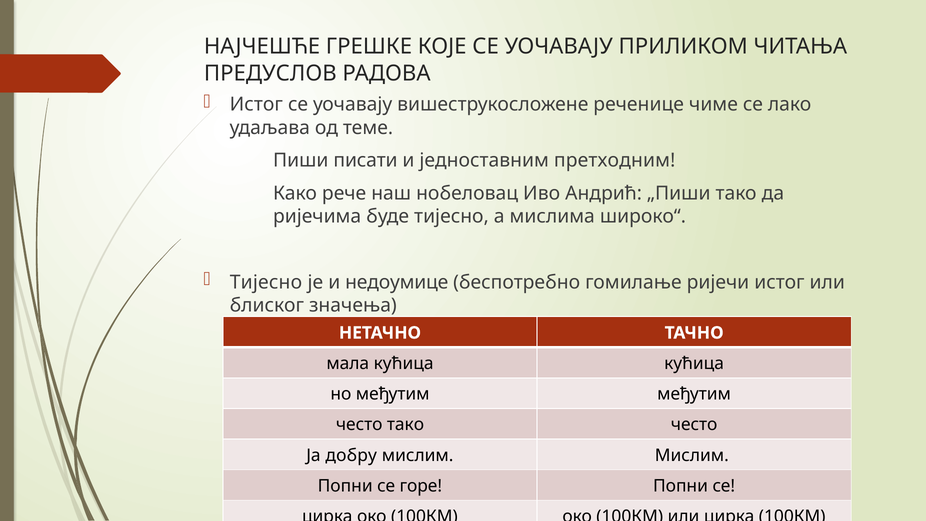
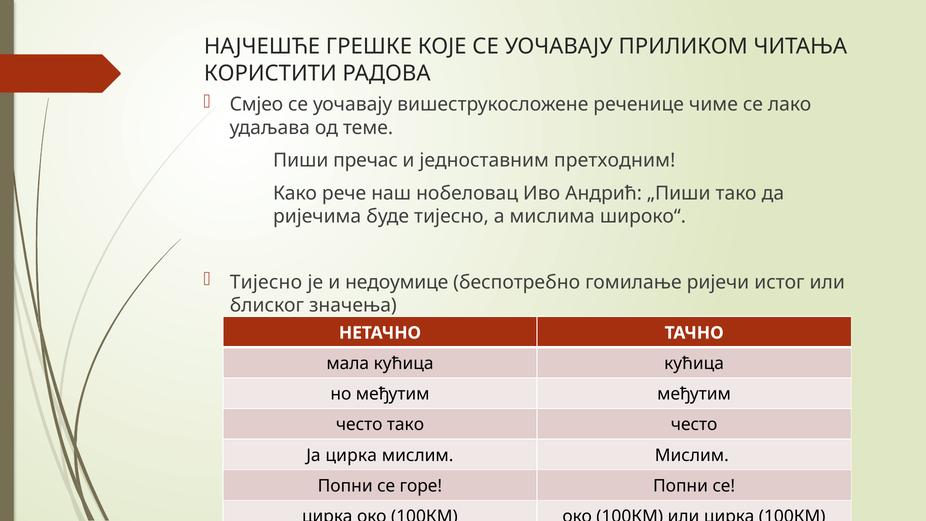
ПРЕДУСЛОВ: ПРЕДУСЛОВ -> КОРИСТИТИ (270, 73)
Истог: Истог -> Смјео (256, 104)
писати: писати -> пречас (366, 160)
Ја добру: добру -> цирка (351, 455)
